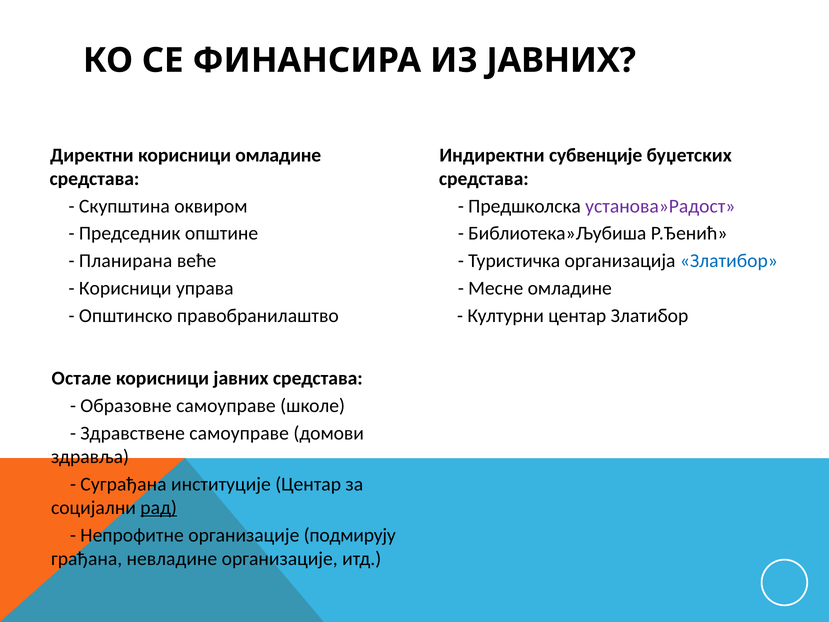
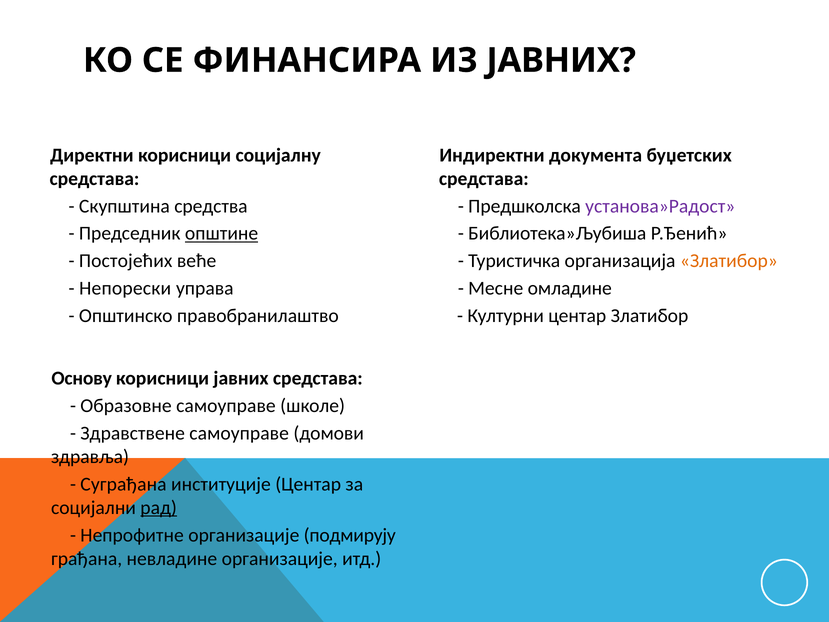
субвенције: субвенције -> документа (596, 155)
корисници омладине: омладине -> социјалну (278, 155)
оквиром: оквиром -> средства (211, 206)
општине underline: none -> present (222, 233)
Планирана: Планирана -> Постојећих (126, 261)
Златибор colour: blue -> orange (729, 261)
Корисници: Корисници -> Непорески (125, 288)
Остале: Остале -> Основу (82, 378)
